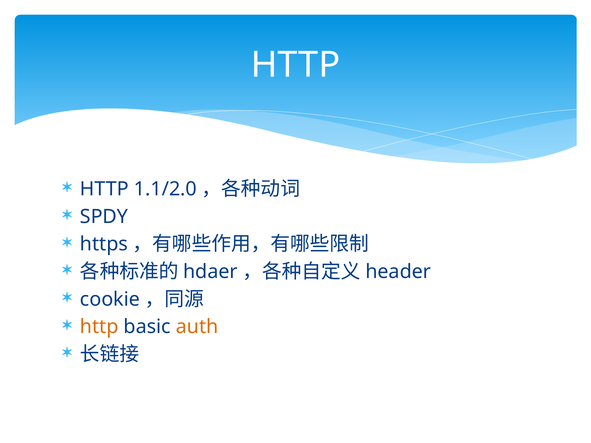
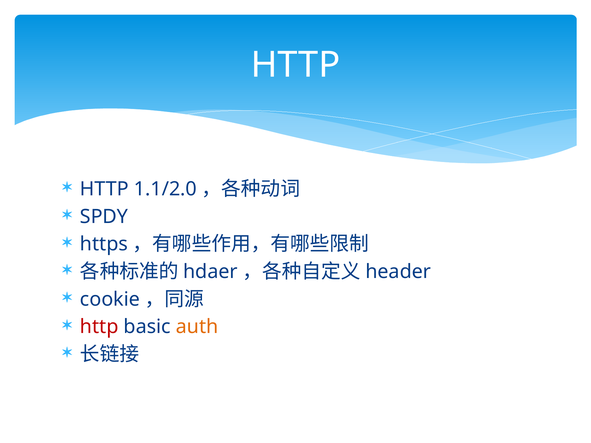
http colour: orange -> red (99, 327)
